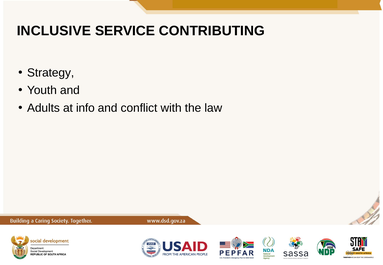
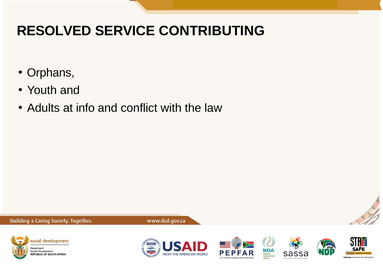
INCLUSIVE: INCLUSIVE -> RESOLVED (54, 31)
Strategy: Strategy -> Orphans (51, 73)
